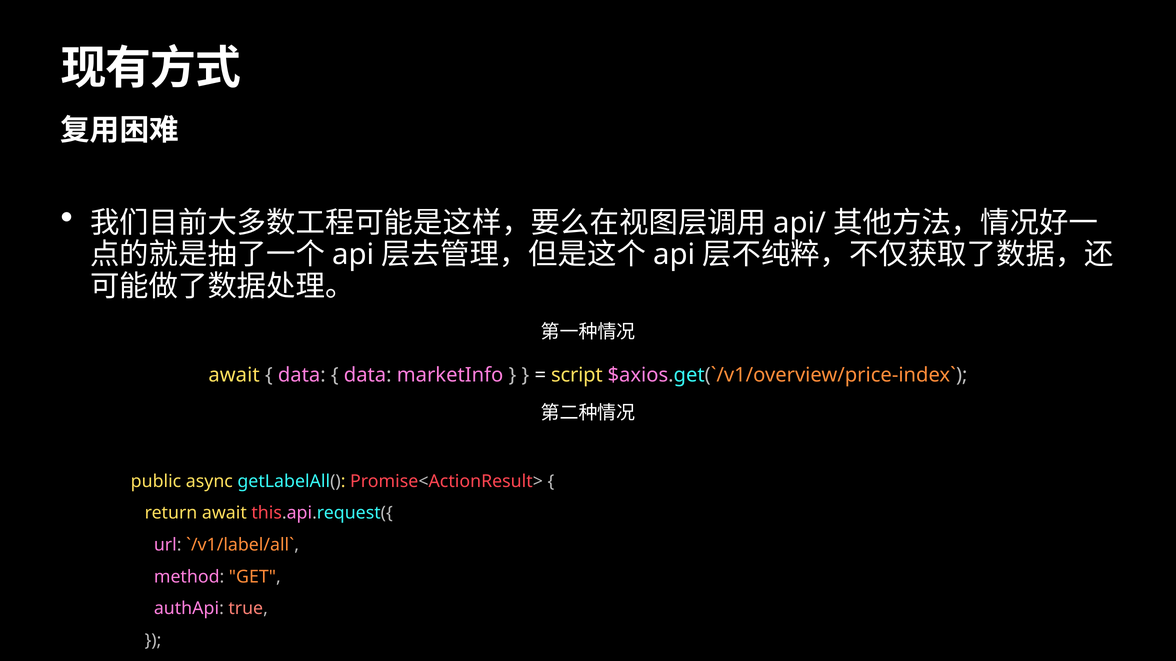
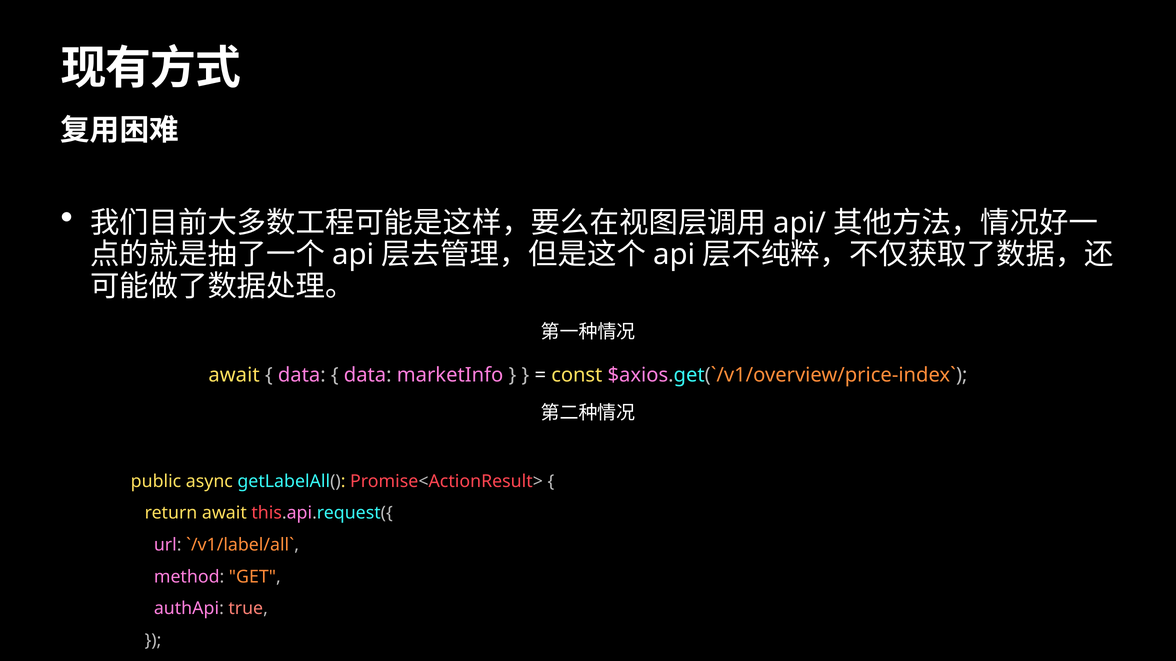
script: script -> const (577, 375)
